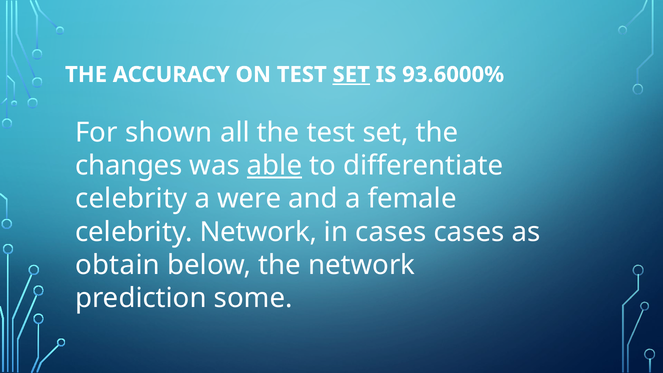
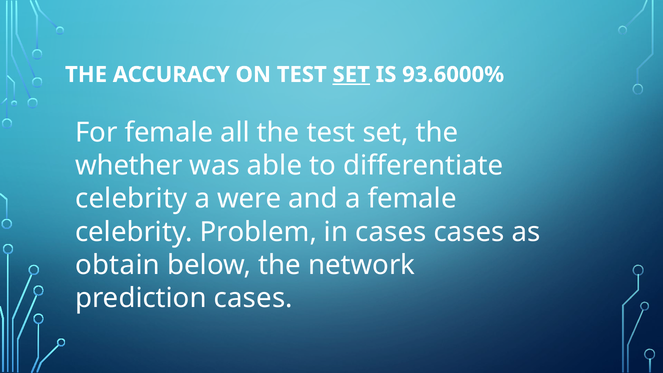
For shown: shown -> female (169, 132)
changes: changes -> whether (129, 166)
able underline: present -> none (275, 166)
celebrity Network: Network -> Problem (258, 232)
prediction some: some -> cases (253, 298)
